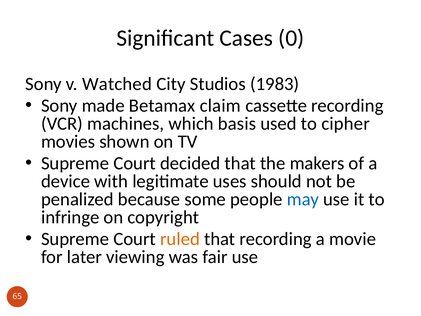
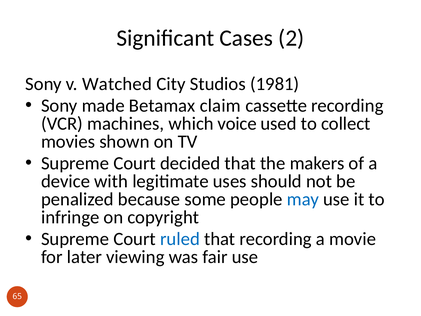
0: 0 -> 2 (291, 38)
1983: 1983 -> 1981 (275, 84)
basis: basis -> voice (237, 124)
cipher: cipher -> collect (346, 124)
ruled colour: orange -> blue (180, 239)
